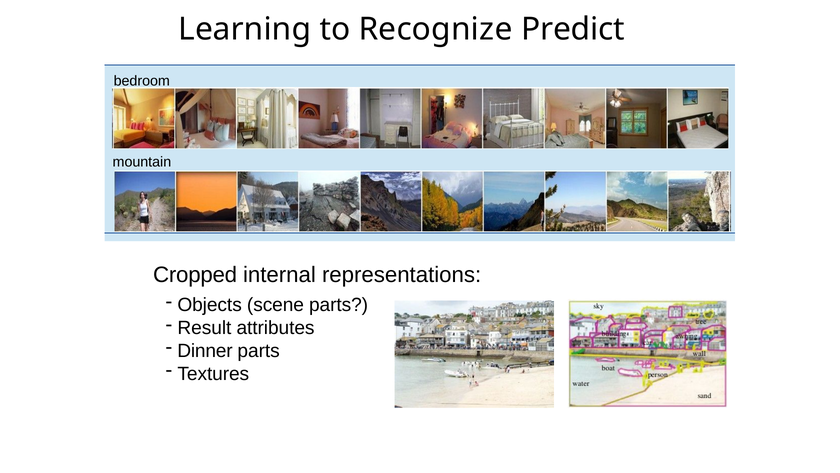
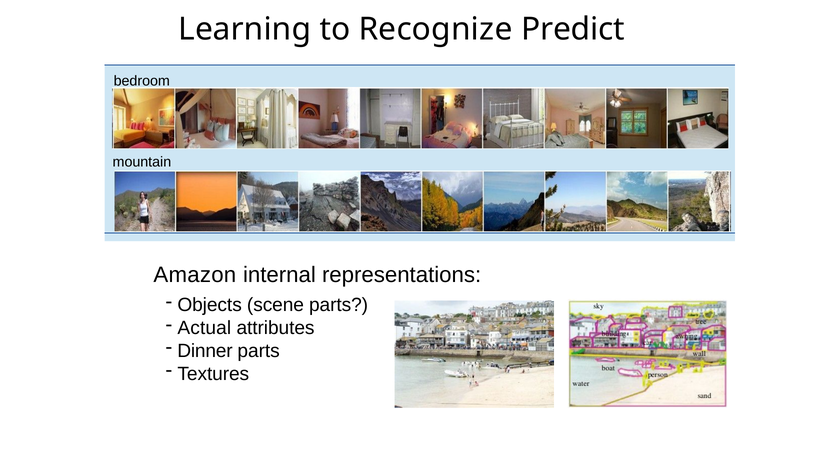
Cropped: Cropped -> Amazon (195, 274)
Result: Result -> Actual (204, 328)
